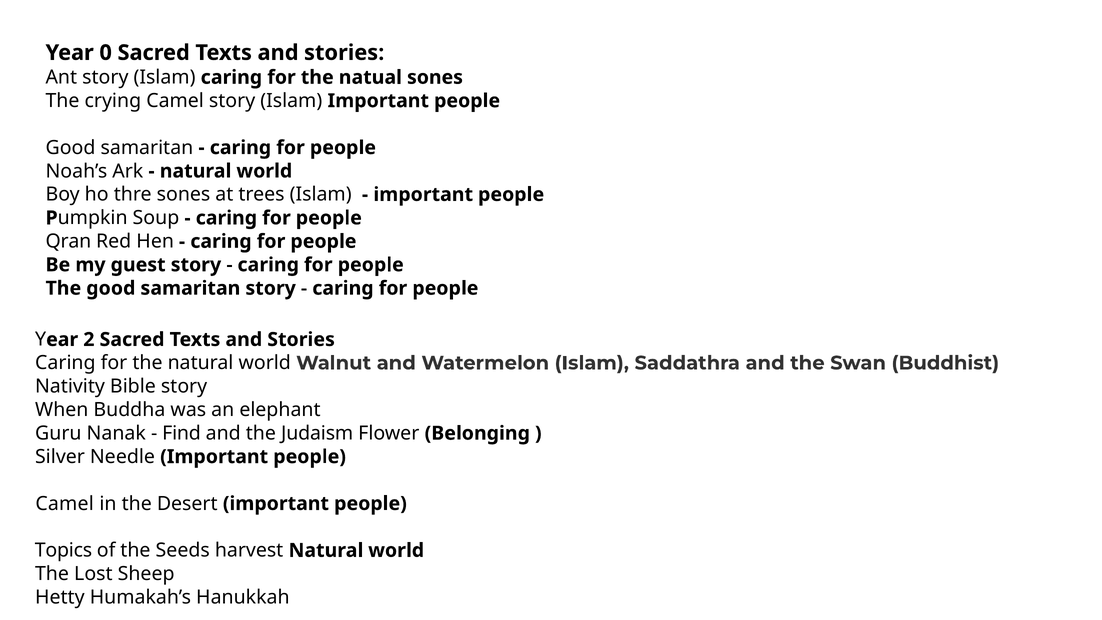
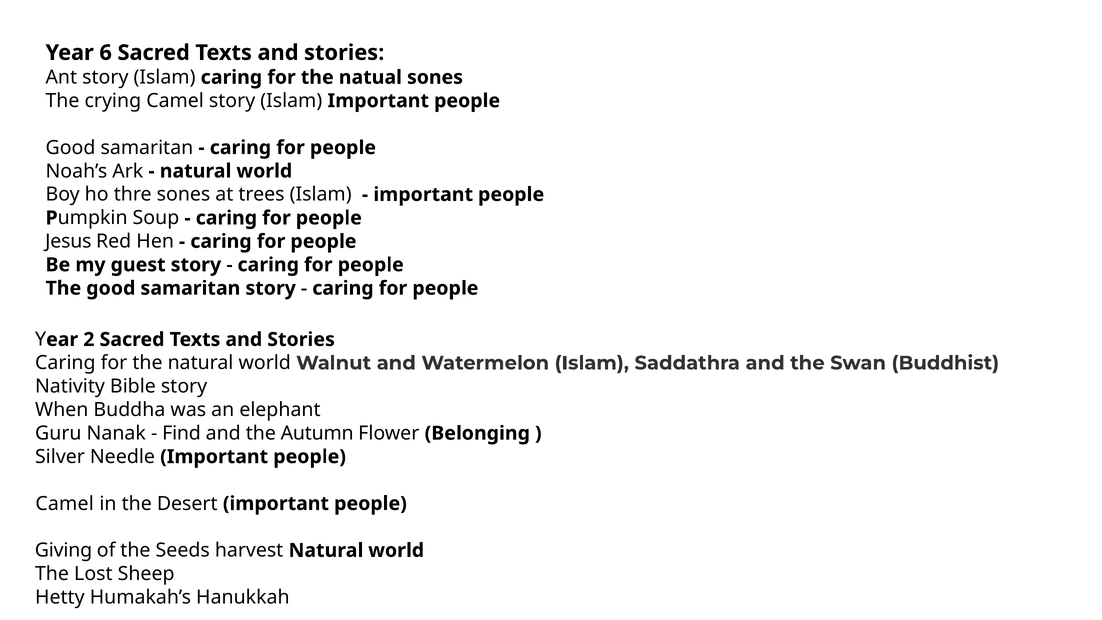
0: 0 -> 6 (106, 53)
Qran: Qran -> Jesus (68, 241)
Judaism: Judaism -> Autumn (317, 433)
Topics: Topics -> Giving (63, 550)
